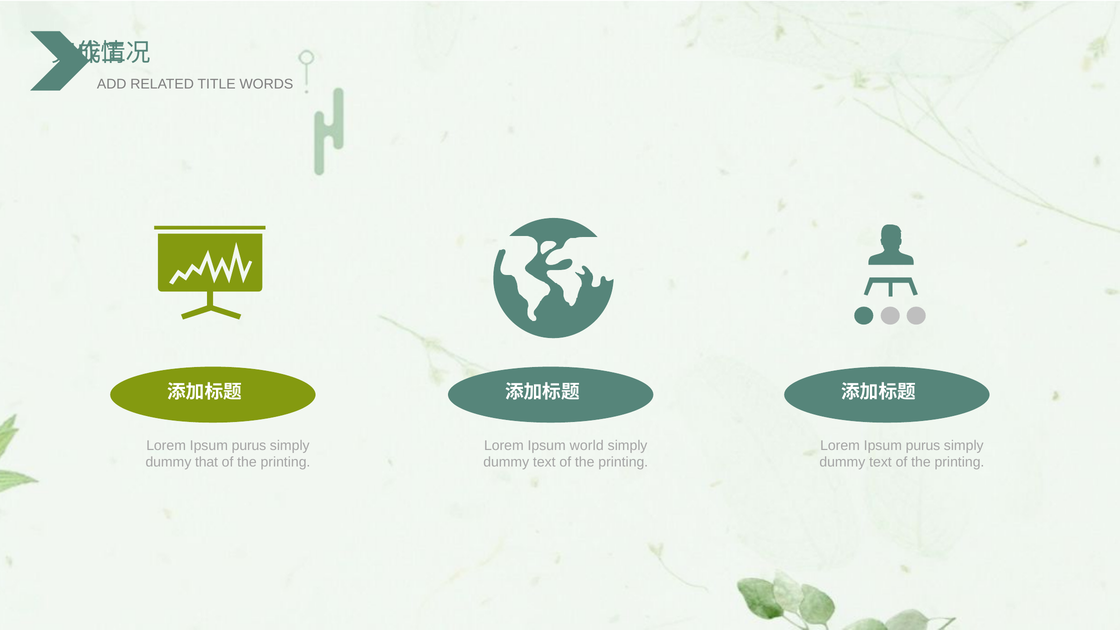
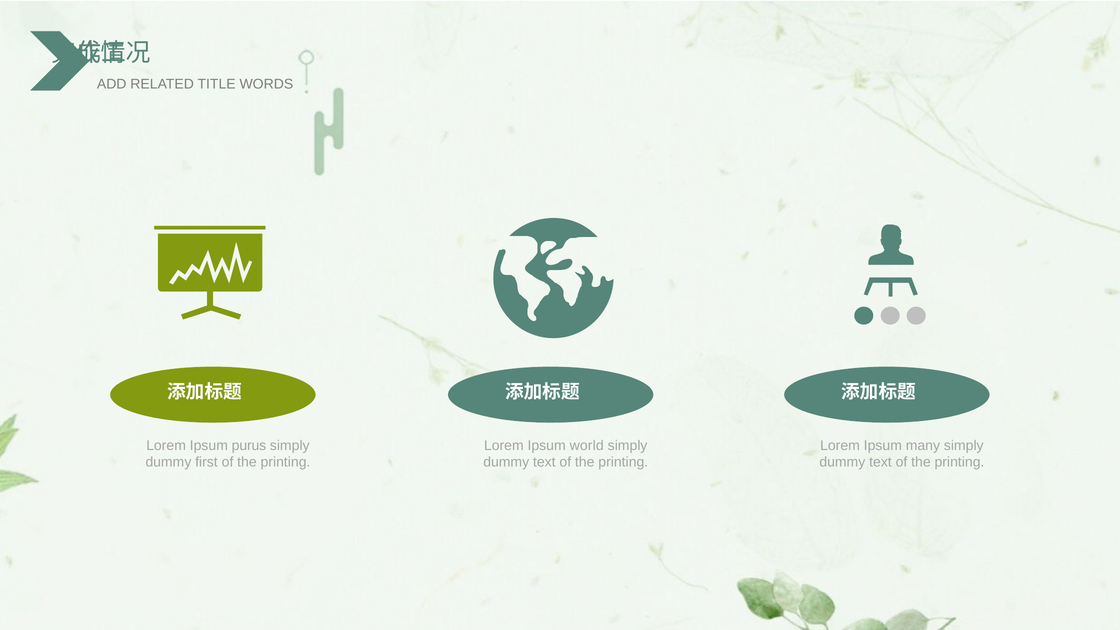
purus: purus -> many (923, 446)
that: that -> first (206, 463)
